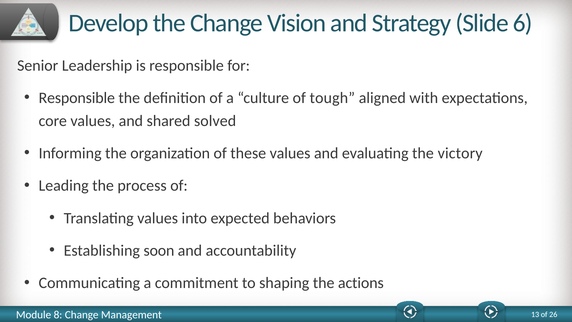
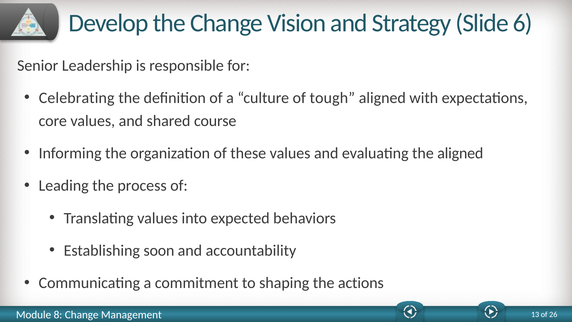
Responsible: Responsible -> Celebrating (77, 98)
solved: solved -> course (215, 121)
the victory: victory -> aligned (460, 153)
